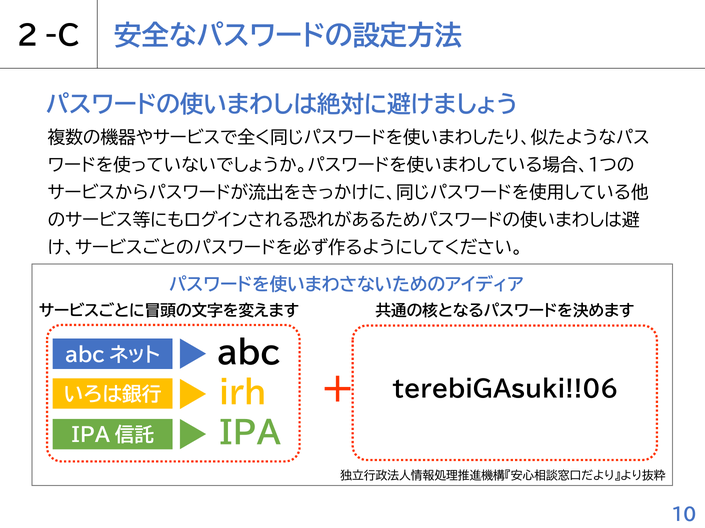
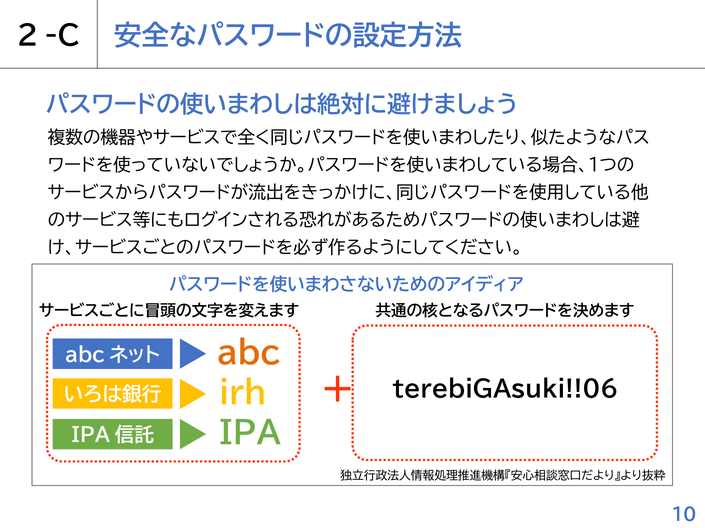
abc colour: black -> orange (249, 354)
